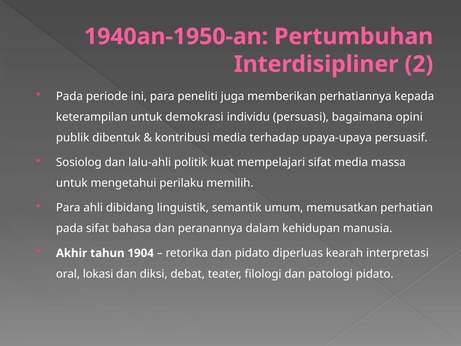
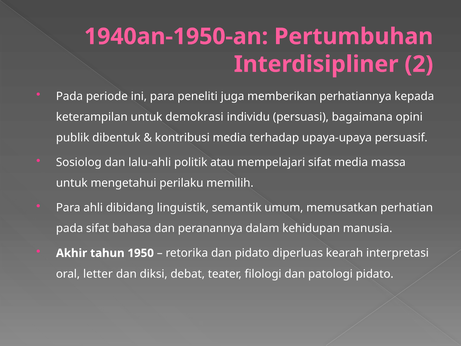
kuat: kuat -> atau (222, 162)
1904: 1904 -> 1950 (141, 253)
lokasi: lokasi -> letter (98, 274)
